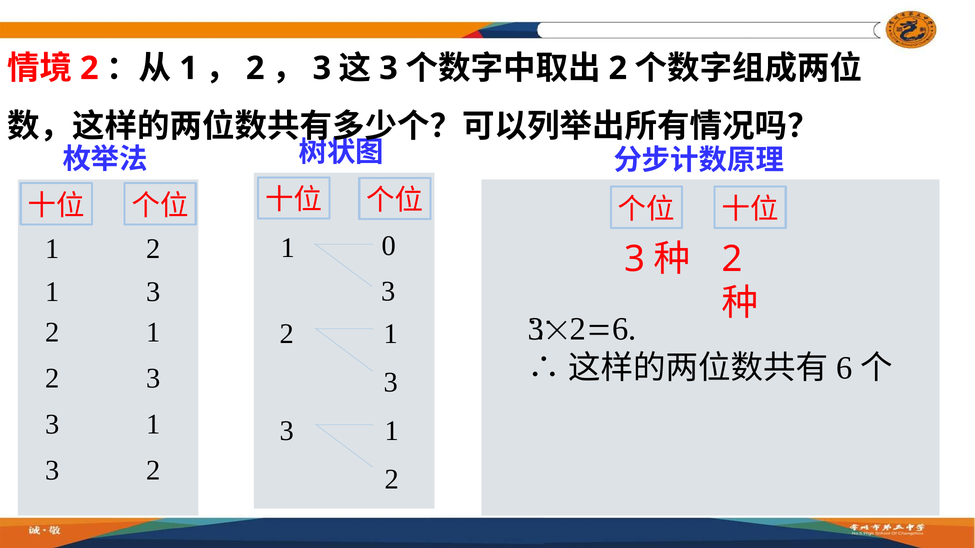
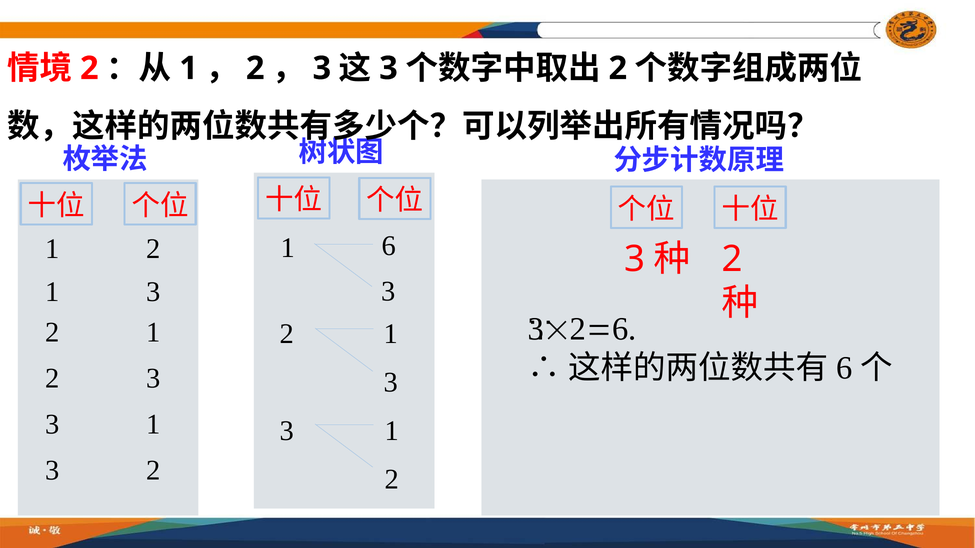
1 0: 0 -> 6 (389, 246)
